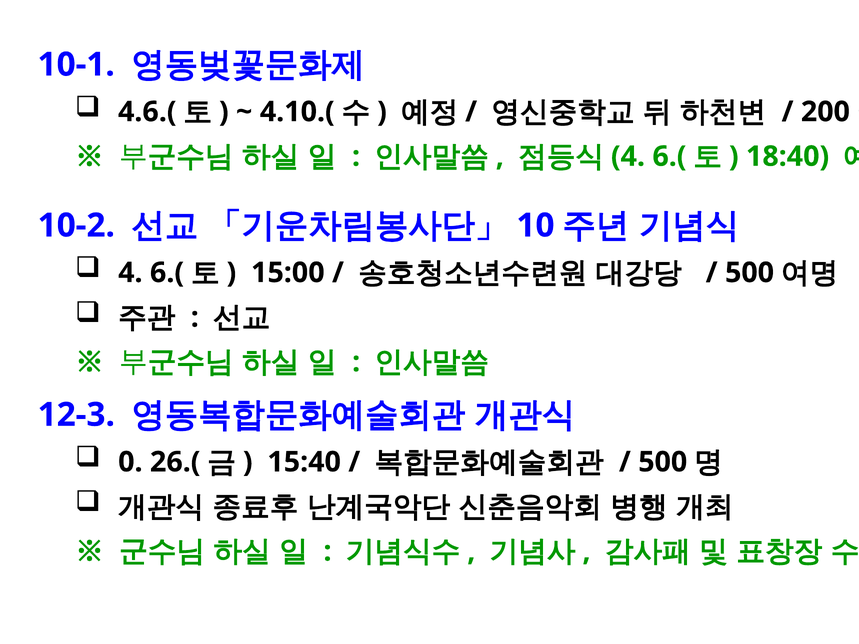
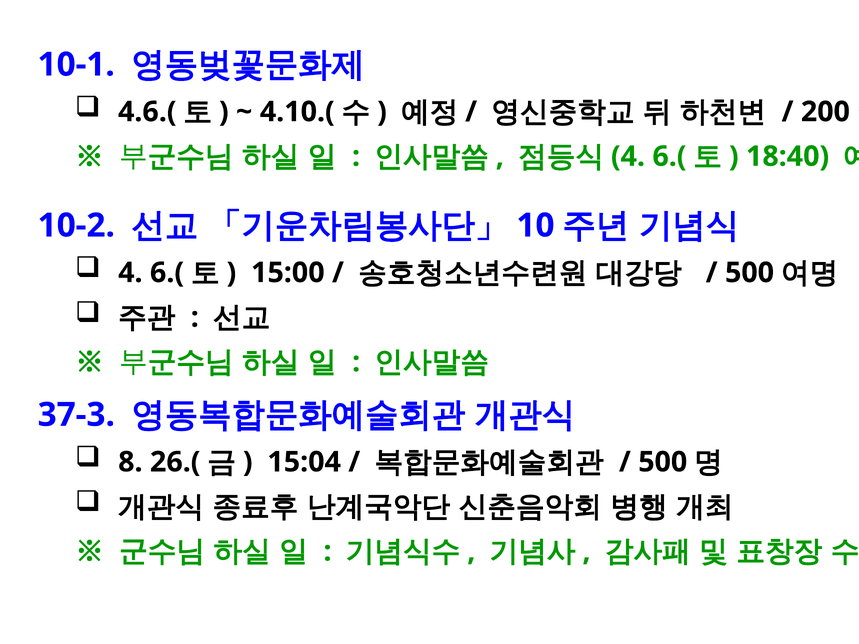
12-3: 12-3 -> 37-3 (76, 415)
0: 0 -> 8 (130, 462)
15:40: 15:40 -> 15:04 (304, 462)
